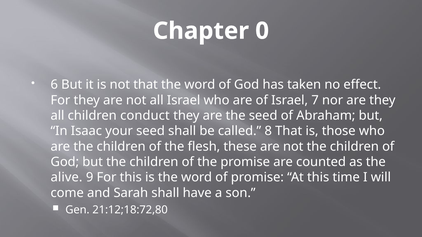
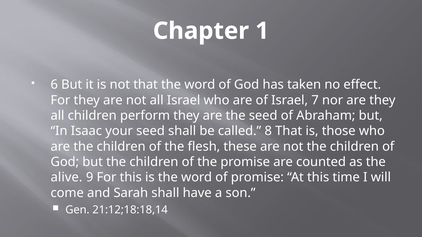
0: 0 -> 1 (262, 31)
conduct: conduct -> perform (145, 116)
21:12;18:72,80: 21:12;18:72,80 -> 21:12;18:18,14 (130, 210)
